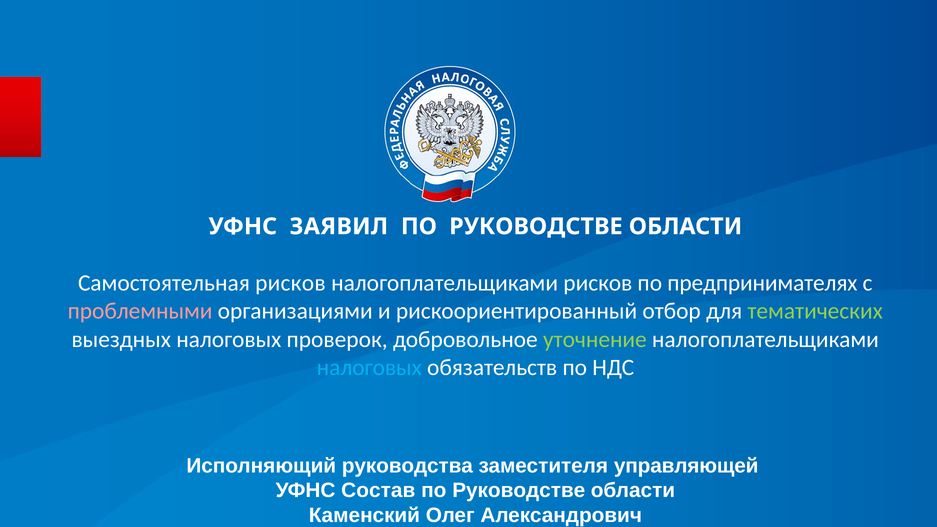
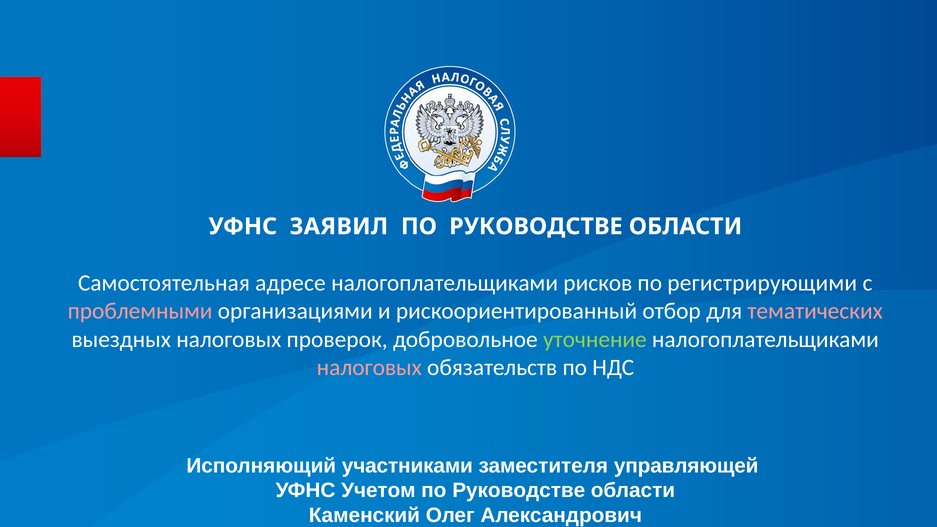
Самостоятельная рисков: рисков -> адресе (290, 283)
предпринимателях: предпринимателях -> регистрирующими (762, 283)
тематических colour: light green -> pink (815, 311)
налоговых colour: light blue -> pink (369, 367)
руководства: руководства -> участниками (407, 466)
Состав: Состав -> Учетом (378, 491)
